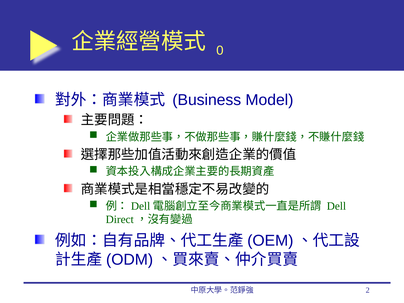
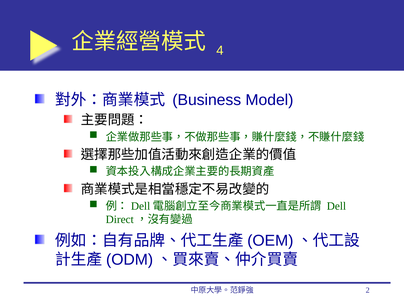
0: 0 -> 4 (220, 51)
